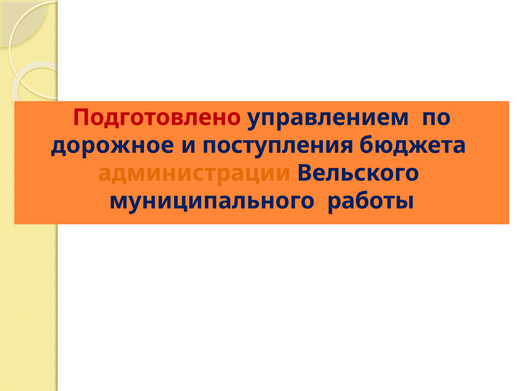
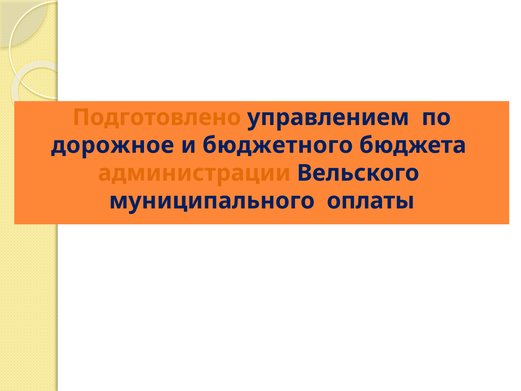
Подготовлено colour: red -> orange (157, 117)
поступления: поступления -> бюджетного (278, 145)
работы: работы -> оплаты (371, 201)
